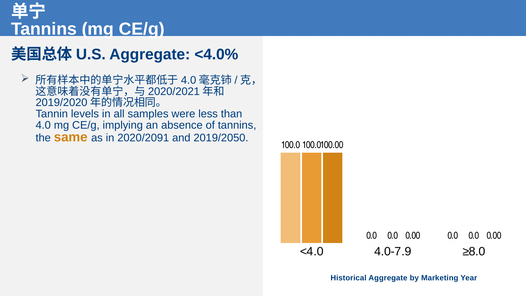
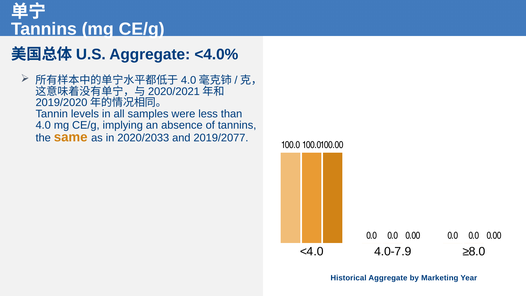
2020/2091: 2020/2091 -> 2020/2033 (143, 138)
2019/2050: 2019/2050 -> 2019/2077 (221, 138)
